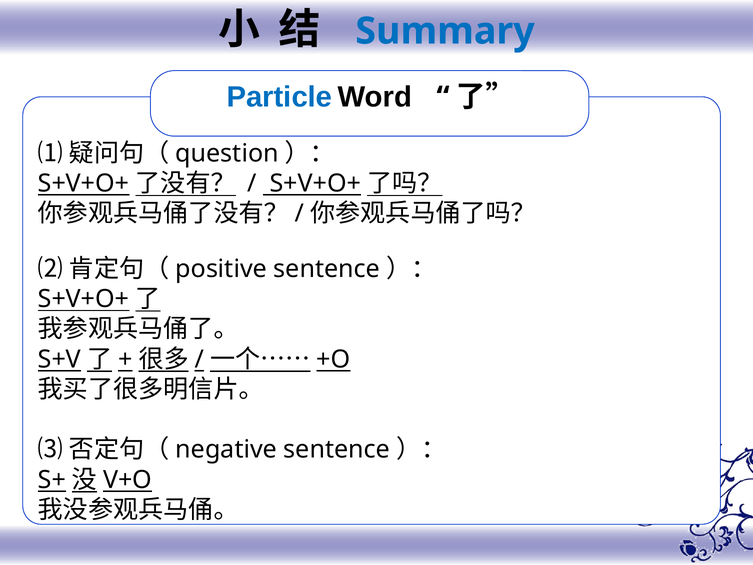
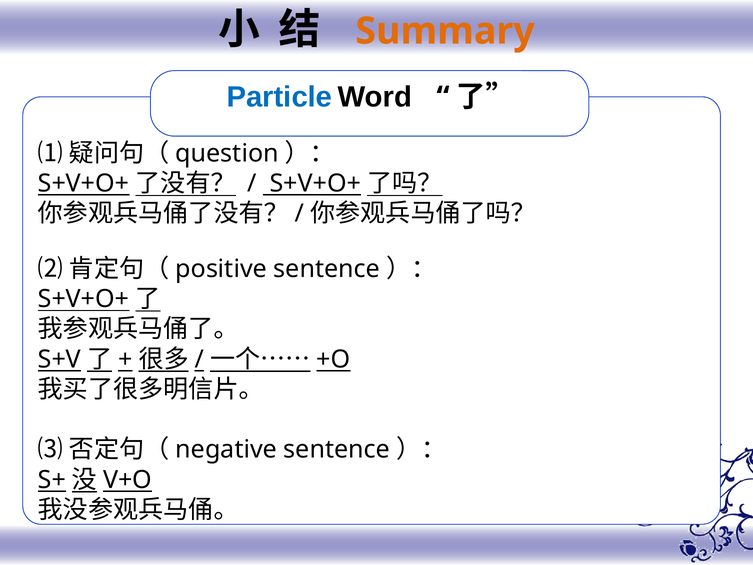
Summary colour: blue -> orange (445, 31)
